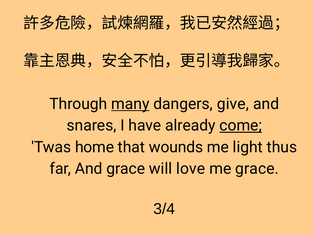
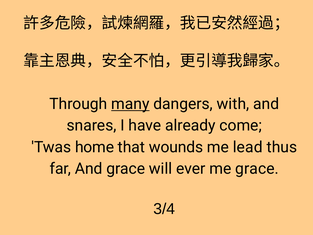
give: give -> with (233, 104)
come underline: present -> none (241, 125)
light: light -> lead (248, 147)
love: love -> ever (191, 169)
